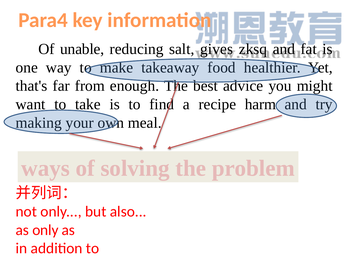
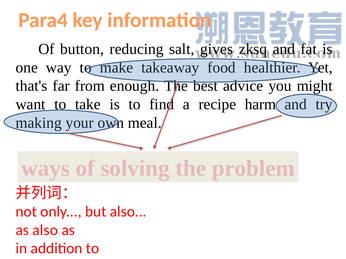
unable: unable -> button (82, 49)
as only: only -> also (45, 230)
